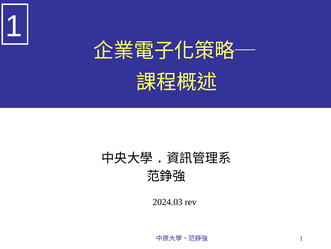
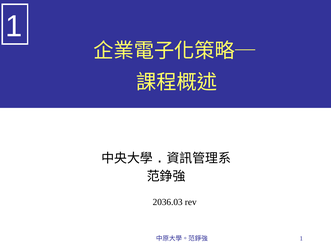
2024.03: 2024.03 -> 2036.03 (168, 201)
